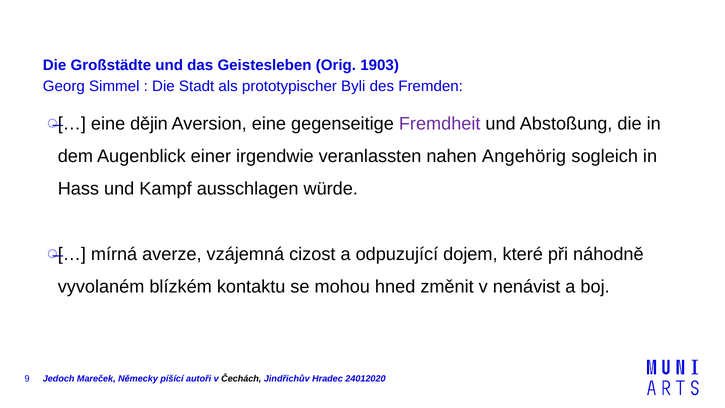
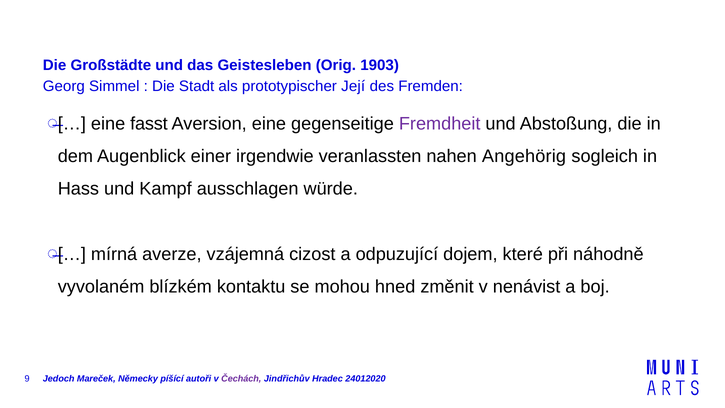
Byli: Byli -> Její (353, 86)
dějin: dějin -> fasst (149, 124)
Čechách colour: black -> purple (241, 378)
